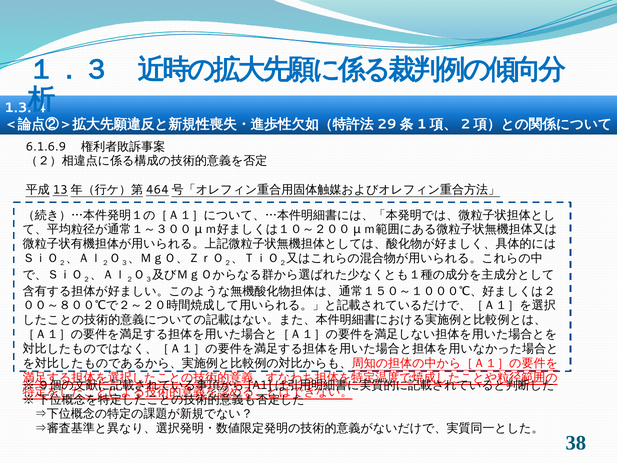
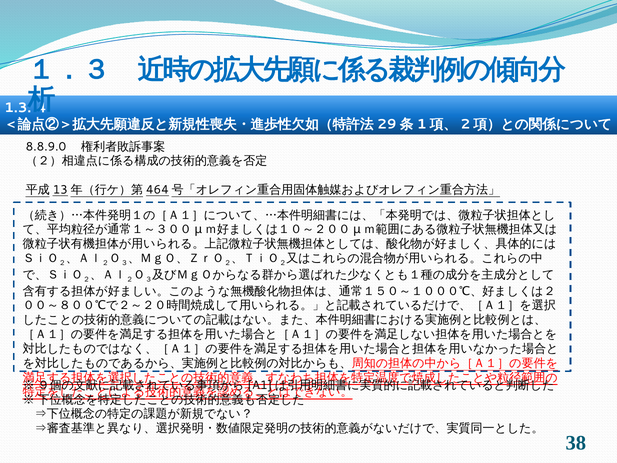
6.1.6.9: 6.1.6.9 -> 8.8.9.0 (46, 146)
